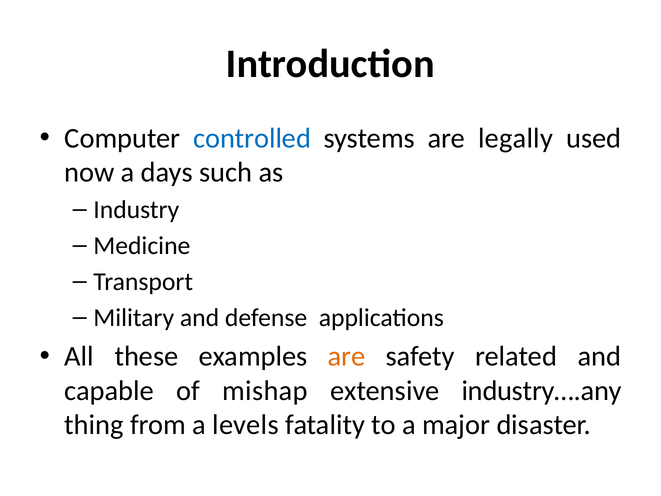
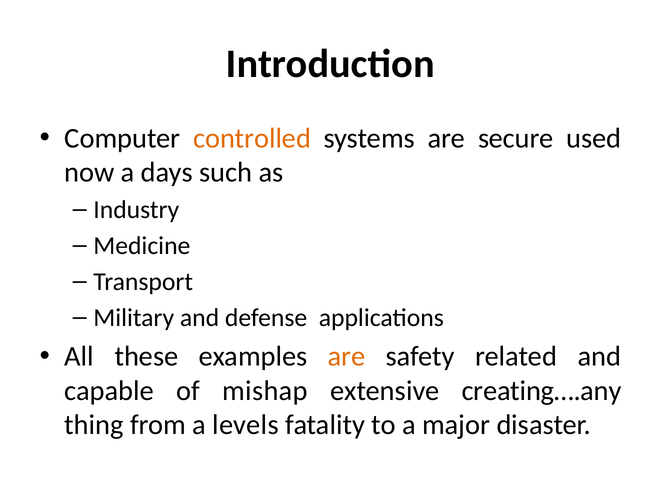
controlled colour: blue -> orange (252, 138)
legally: legally -> secure (516, 138)
industry….any: industry….any -> creating….any (542, 391)
